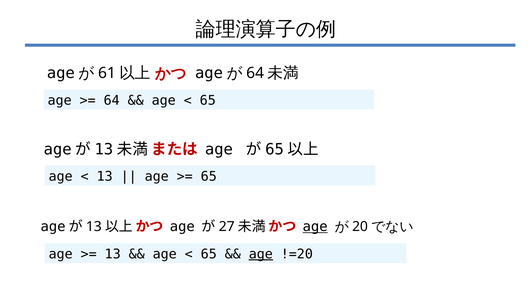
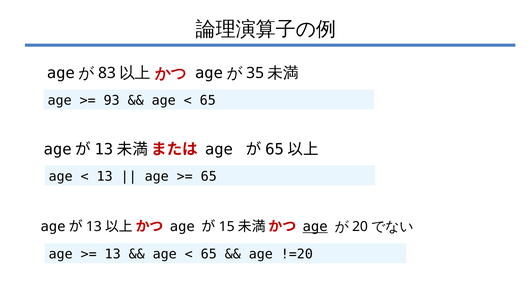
61: 61 -> 83 (107, 73)
64: 64 -> 35 (255, 73)
64: 64 -> 93 (112, 101)
27: 27 -> 15 (227, 227)
age underline: present -> none (261, 254)
